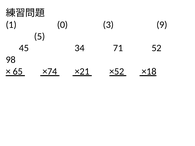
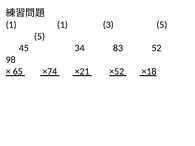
1 0: 0 -> 1 (62, 25)
3 9: 9 -> 5 (162, 25)
71: 71 -> 83 (118, 48)
